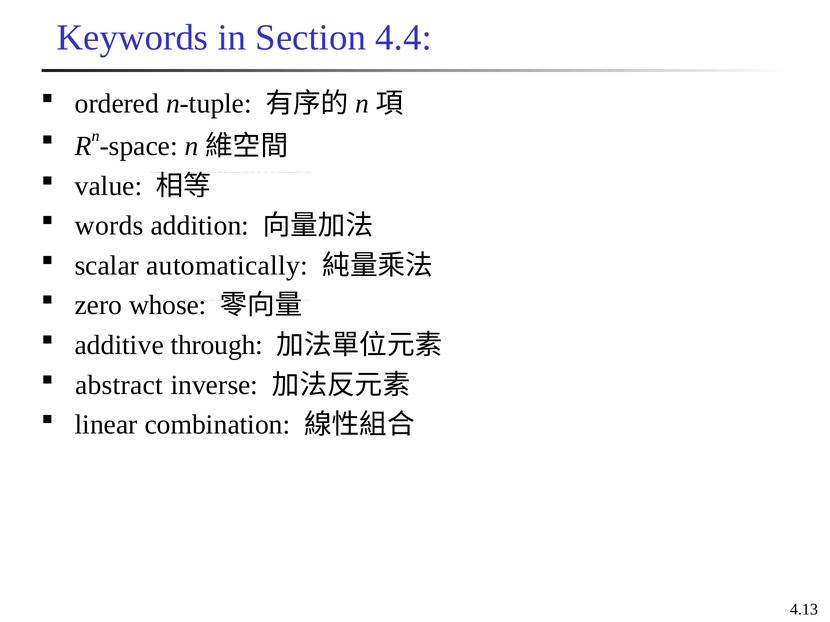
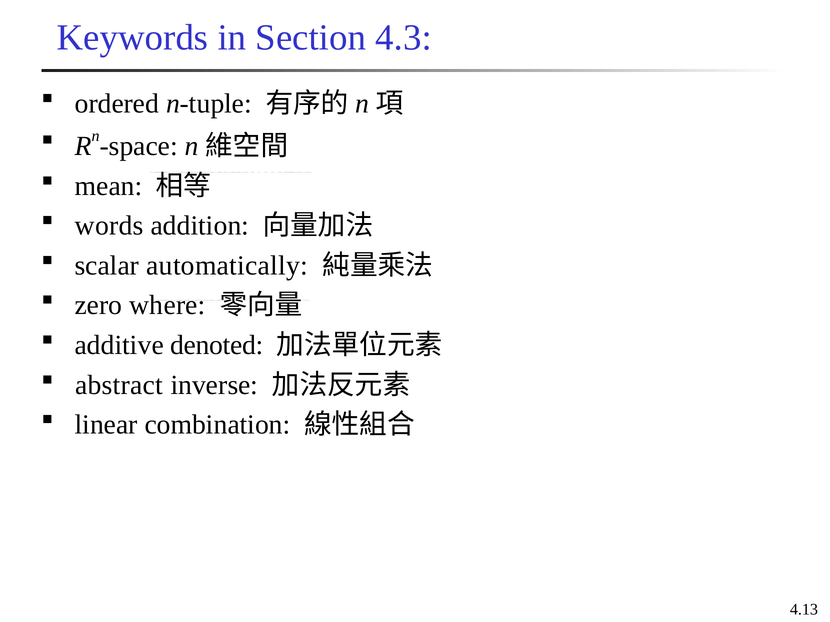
4.4: 4.4 -> 4.3 (404, 38)
value: value -> mean (109, 186)
whose: whose -> where (167, 306)
through: through -> denoted (217, 345)
